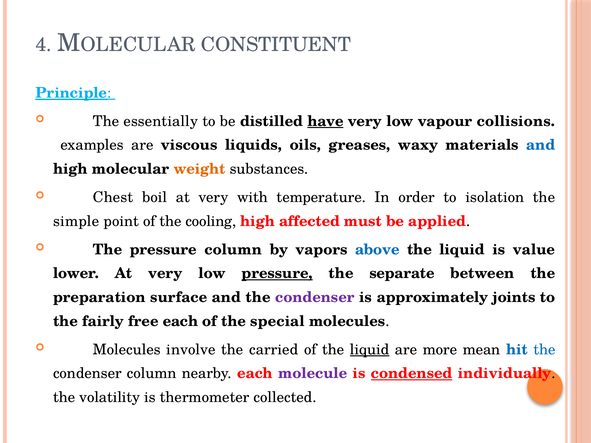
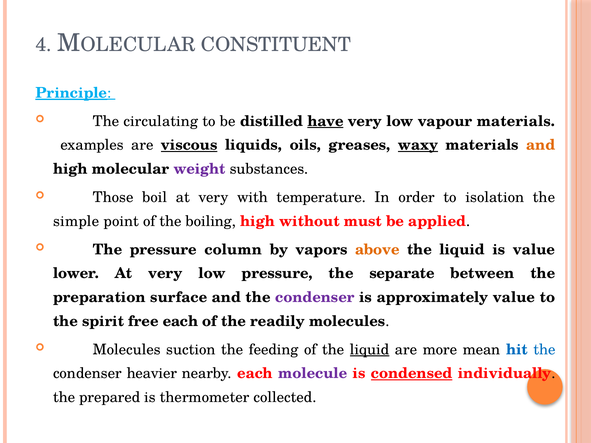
essentially: essentially -> circulating (161, 121)
vapour collisions: collisions -> materials (516, 121)
viscous underline: none -> present (189, 145)
waxy underline: none -> present (418, 145)
and colour: blue -> orange (541, 145)
weight colour: orange -> purple (199, 169)
Chest: Chest -> Those (113, 197)
cooling: cooling -> boiling (211, 221)
affected: affected -> without (309, 221)
above colour: blue -> orange (377, 250)
pressure underline: present -> none (277, 274)
approximately joints: joints -> value (514, 297)
fairly: fairly -> spirit (103, 321)
special: special -> readily (278, 321)
involve: involve -> suction (191, 350)
carried: carried -> feeding (274, 350)
condenser column: column -> heavier (152, 374)
volatility: volatility -> prepared (110, 398)
